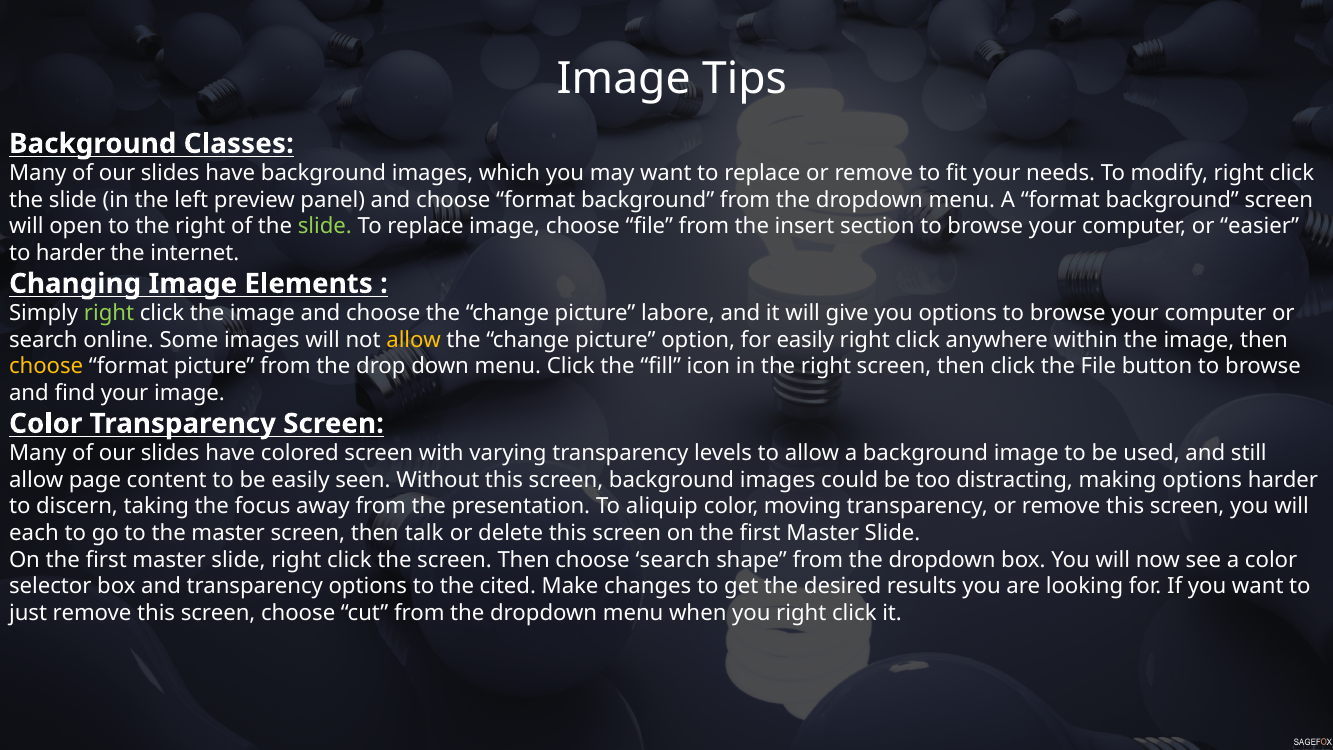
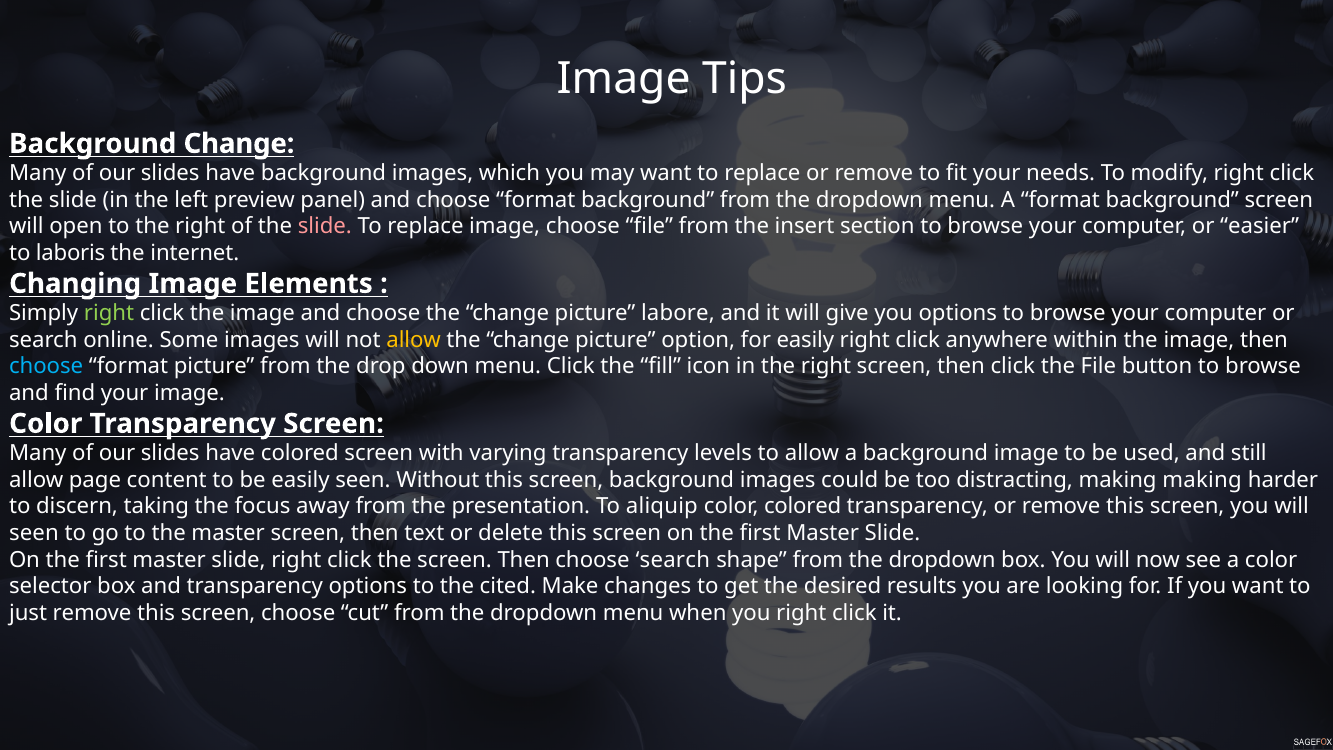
Background Classes: Classes -> Change (239, 144)
slide colour: light green -> pink (325, 227)
to harder: harder -> laboris (71, 253)
choose colour: yellow -> light blue (46, 366)
making options: options -> making (1202, 480)
color moving: moving -> colored (803, 506)
each: each -> seen (34, 533)
talk: talk -> text (424, 533)
